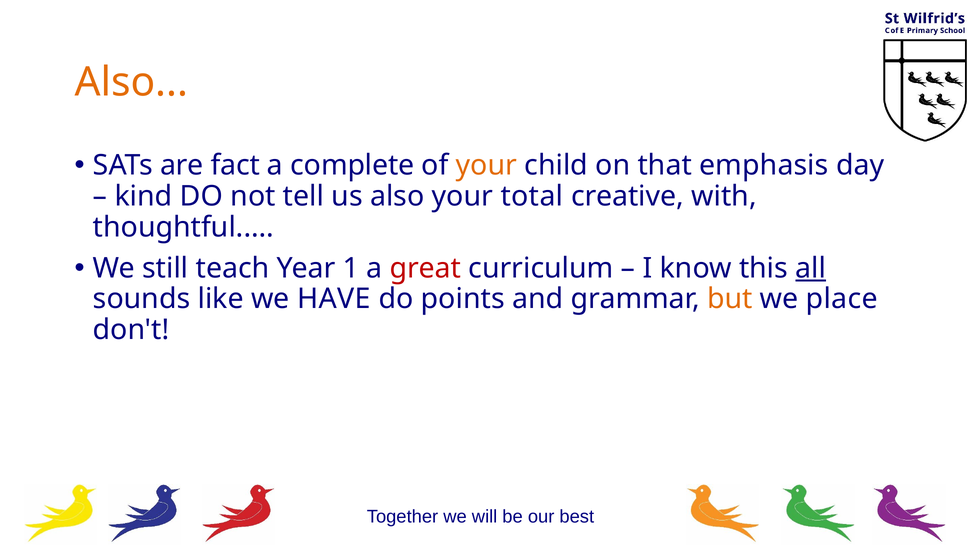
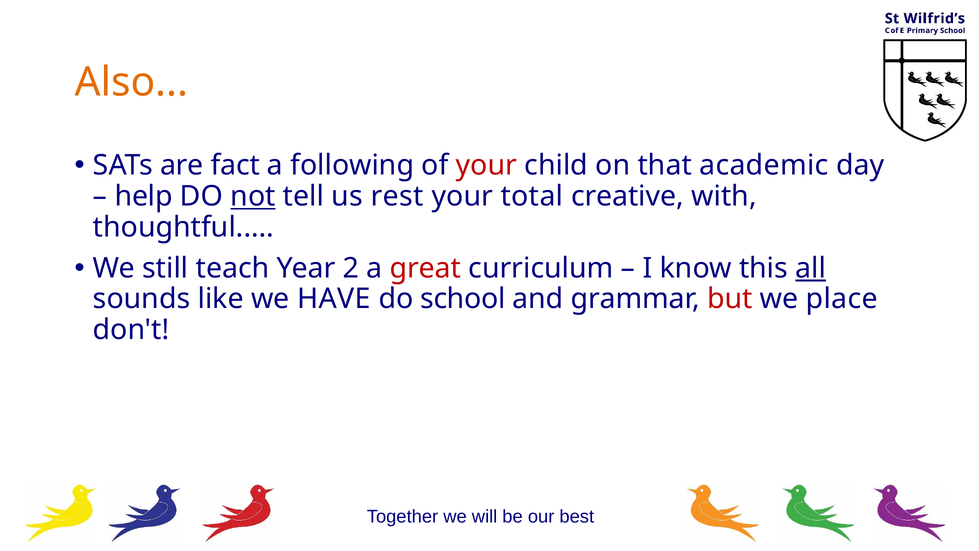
complete: complete -> following (352, 165)
your colour: orange -> red (486, 165)
emphasis: emphasis -> academic (764, 165)
kind: kind -> help (144, 196)
not underline: none -> present (253, 196)
us also: also -> rest (397, 196)
1: 1 -> 2 (351, 268)
points: points -> school (463, 299)
but colour: orange -> red (730, 299)
